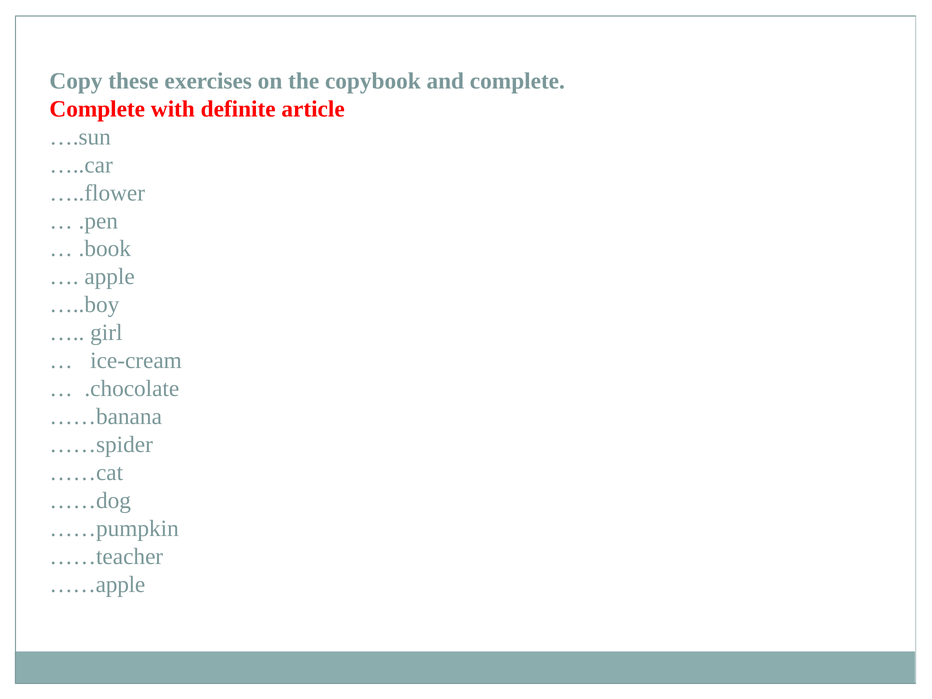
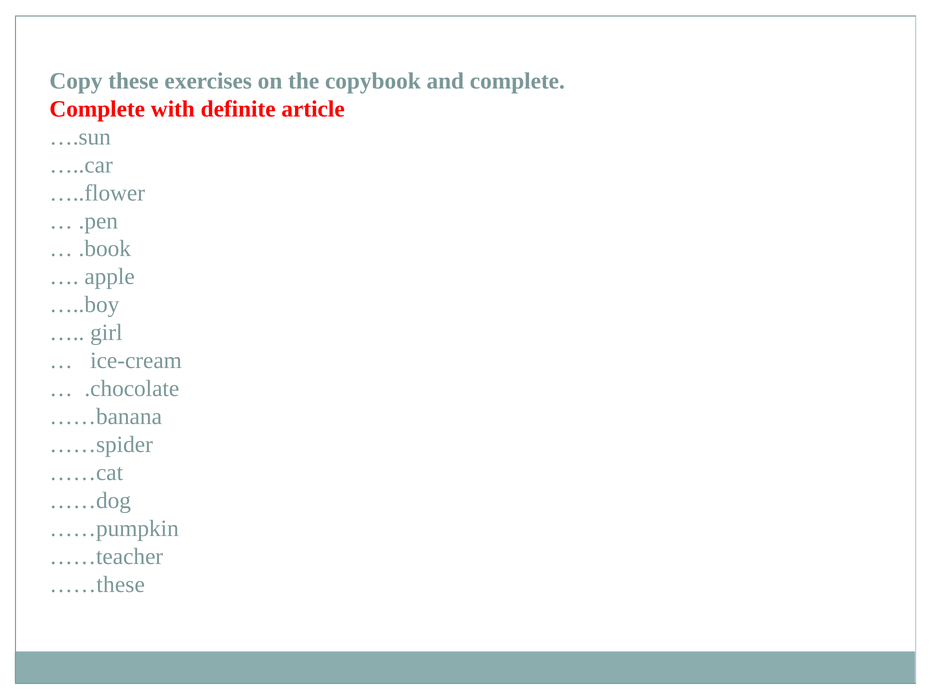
……apple: ……apple -> ……these (97, 584)
